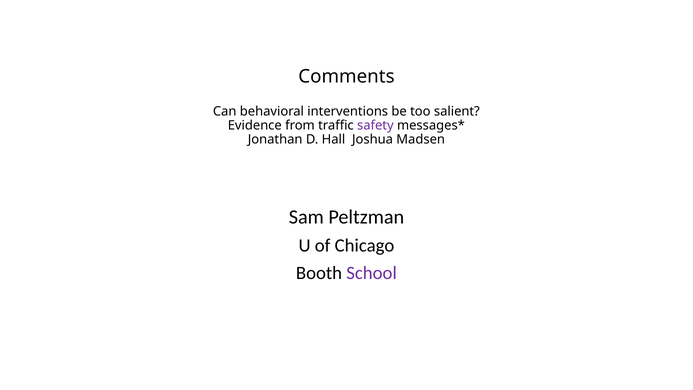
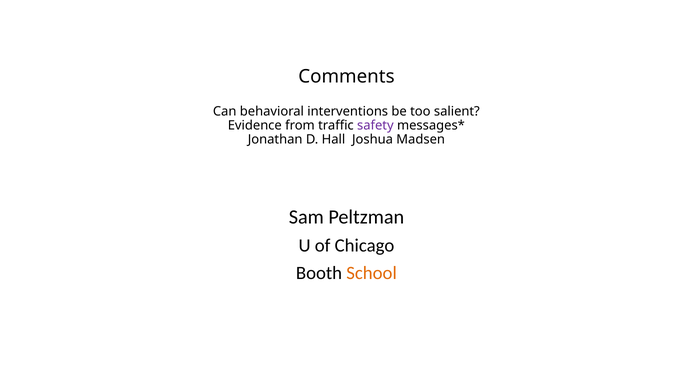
School colour: purple -> orange (372, 273)
